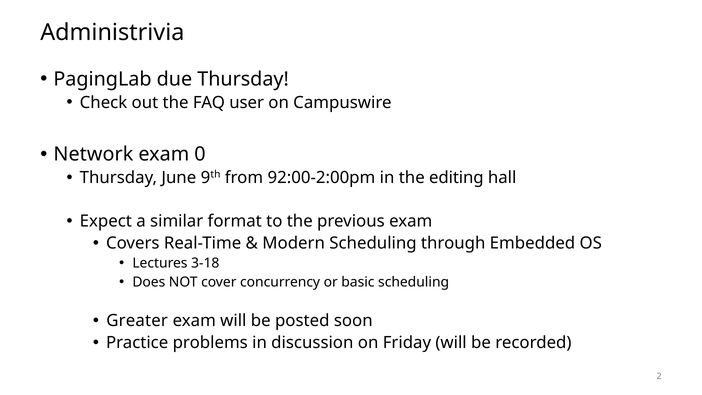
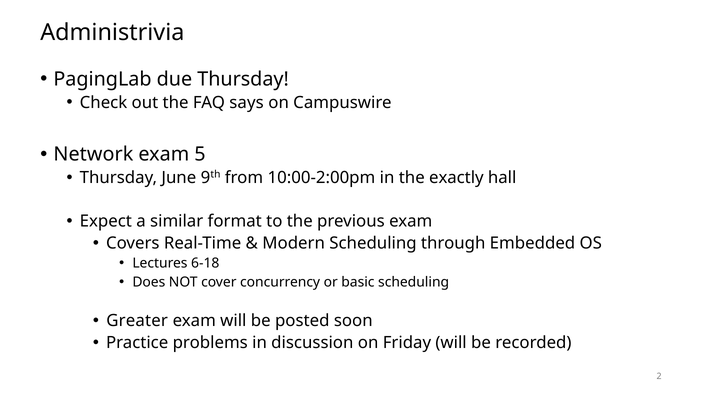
user: user -> says (247, 102)
0: 0 -> 5 (200, 154)
92:00-2:00pm: 92:00-2:00pm -> 10:00-2:00pm (321, 178)
editing: editing -> exactly (456, 178)
3-18: 3-18 -> 6-18 (205, 263)
